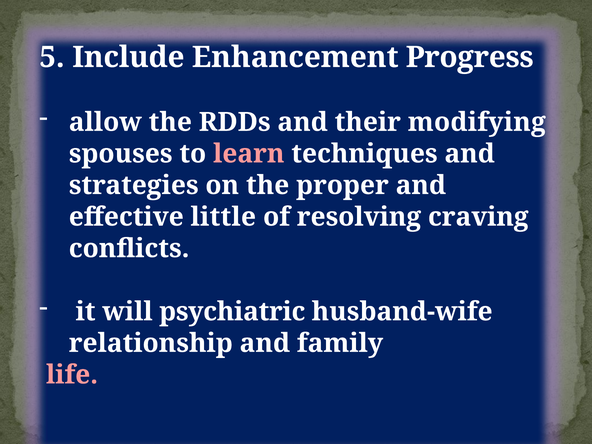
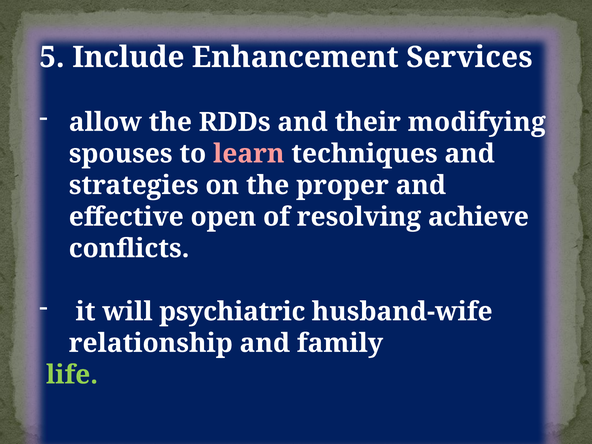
Progress: Progress -> Services (469, 57)
little: little -> open (223, 217)
craving: craving -> achieve (478, 217)
life colour: pink -> light green (72, 375)
